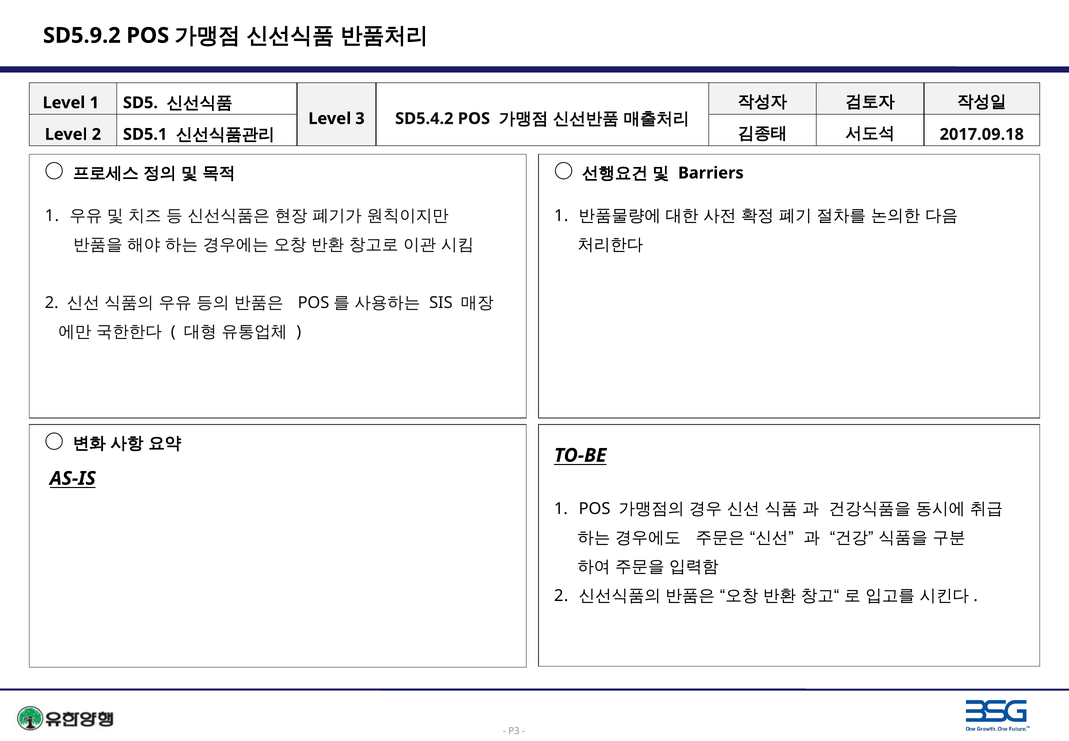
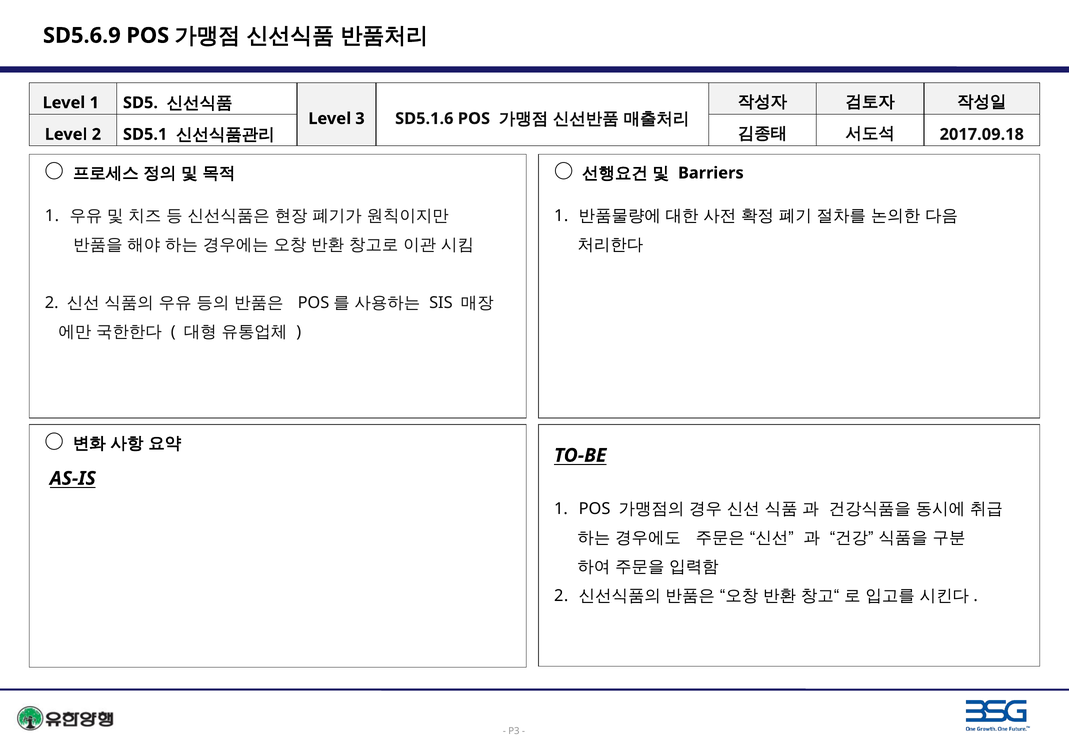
SD5.9.2: SD5.9.2 -> SD5.6.9 (82, 36)
SD5.4.2: SD5.4.2 -> SD5.1.6 (424, 118)
